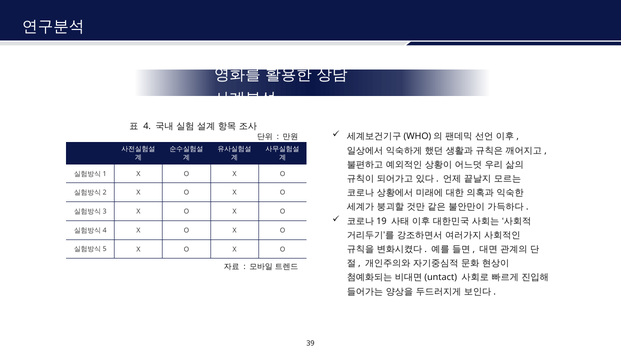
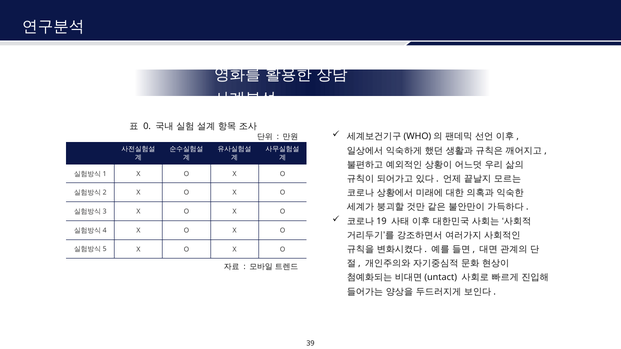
4: 4 -> 0 (147, 127)
